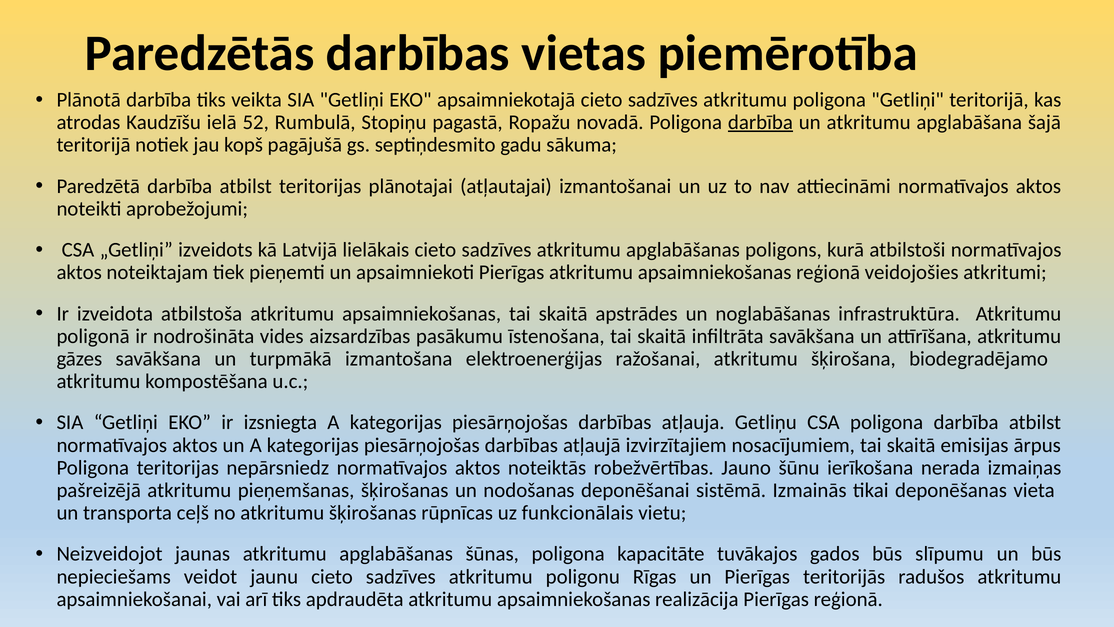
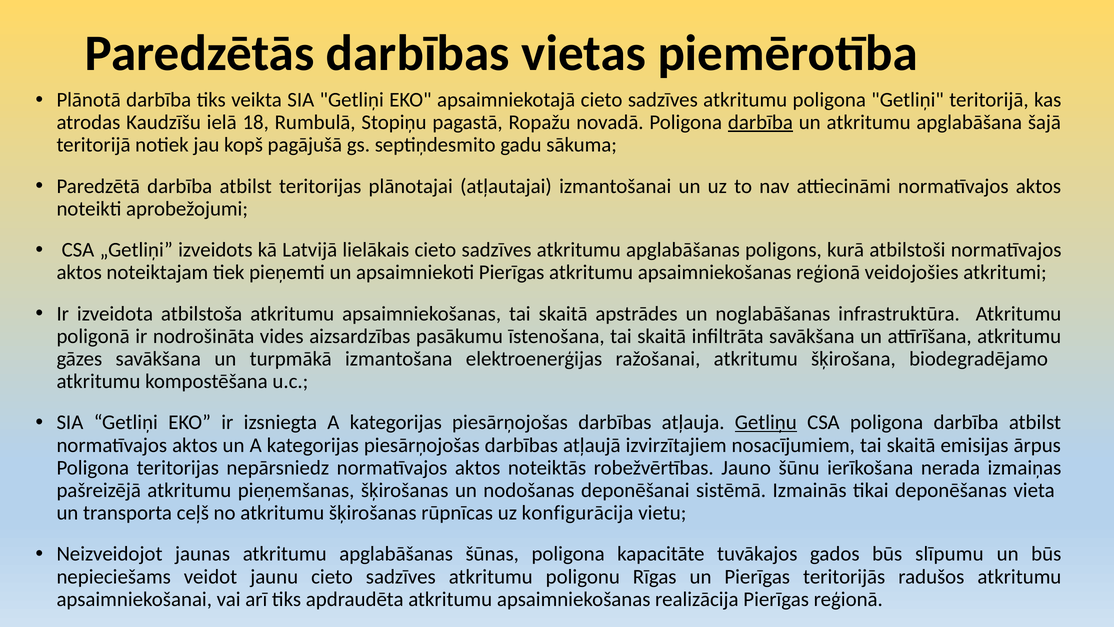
52: 52 -> 18 (256, 122)
Getliņu underline: none -> present (766, 422)
funkcionālais: funkcionālais -> konfigurācija (578, 513)
